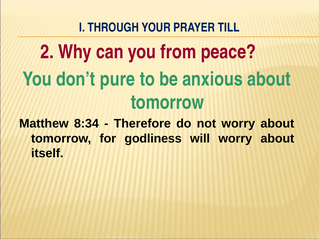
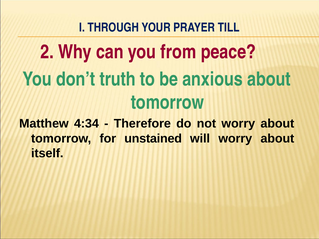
pure: pure -> truth (118, 79)
8:34: 8:34 -> 4:34 (86, 124)
godliness: godliness -> unstained (153, 139)
